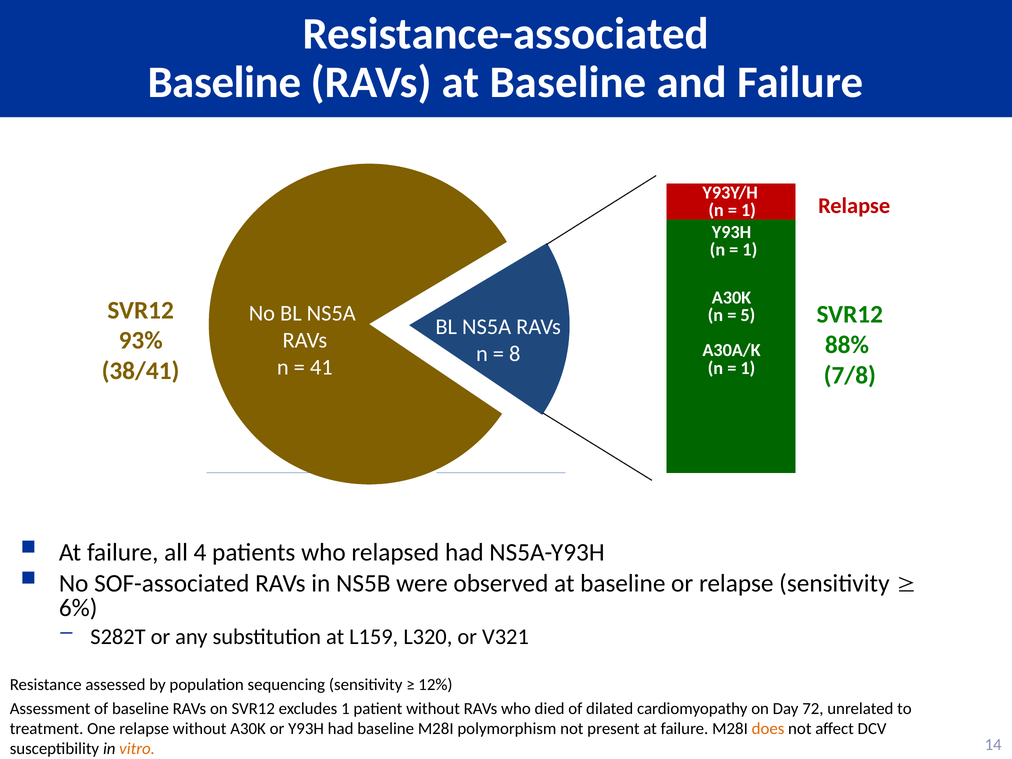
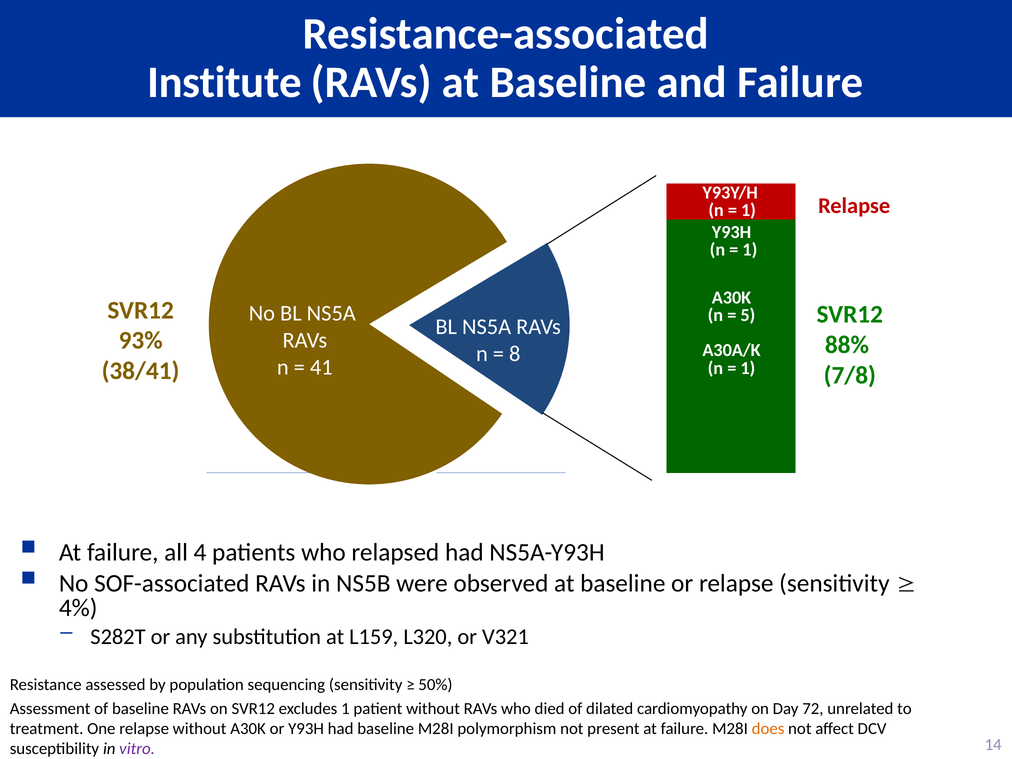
Baseline: Baseline -> Institute (224, 83)
6%: 6% -> 4% (78, 608)
12%: 12% -> 50% (435, 685)
vitro colour: orange -> purple (137, 749)
